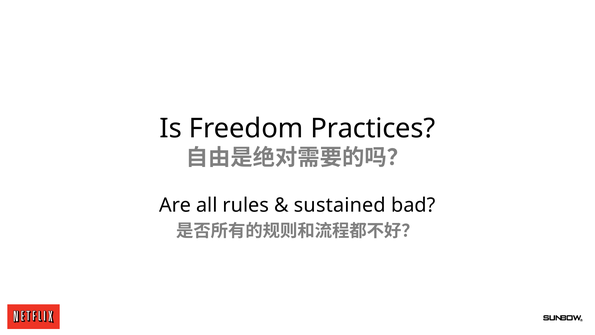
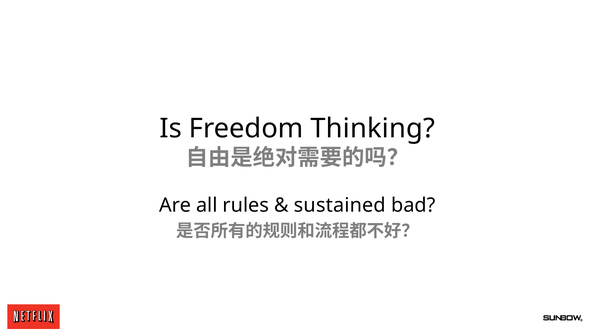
Practices: Practices -> Thinking (373, 128)
